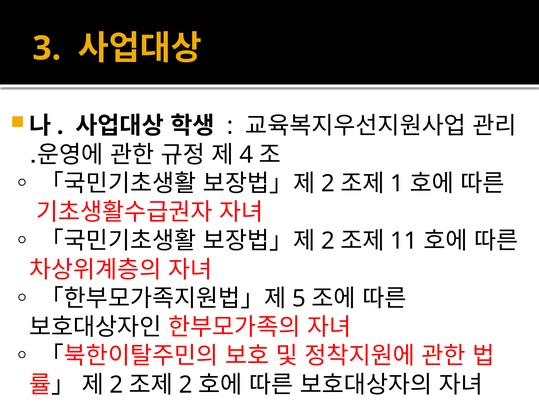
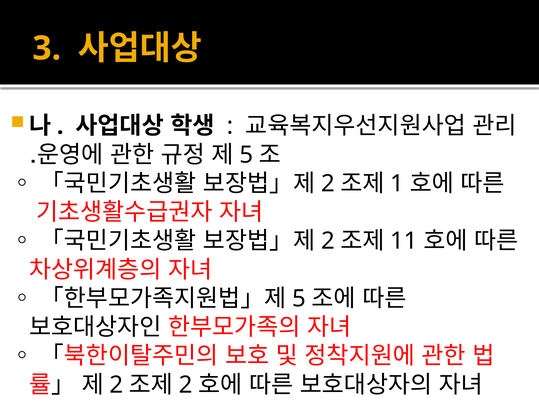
4: 4 -> 5 (246, 155)
